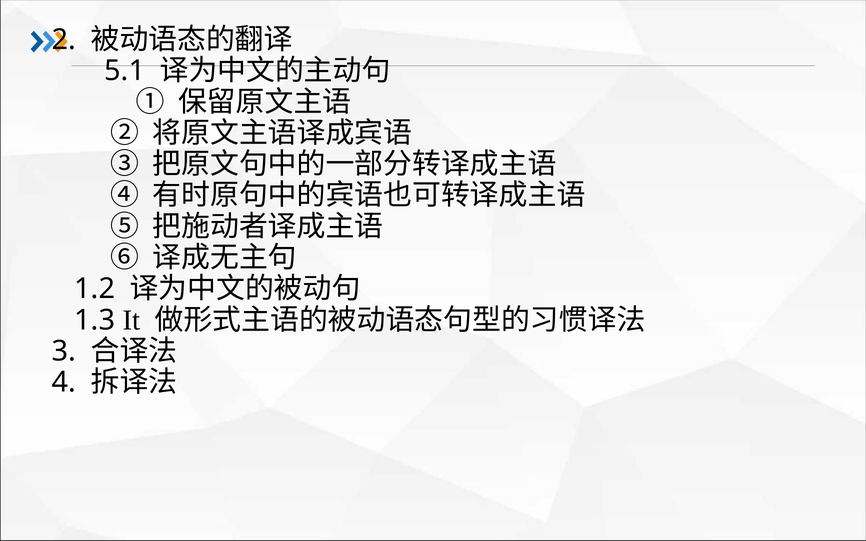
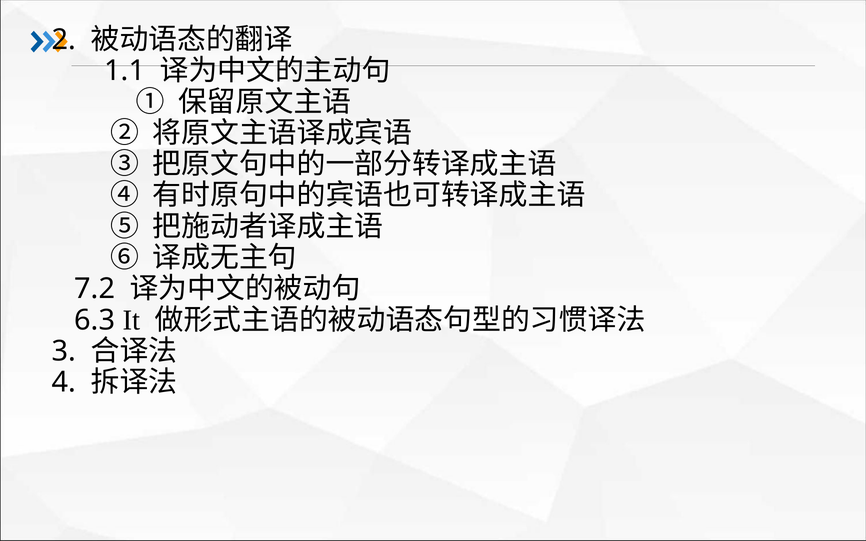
5.1: 5.1 -> 1.1 (125, 71)
1.2: 1.2 -> 7.2 (95, 289)
1.3: 1.3 -> 6.3 (95, 320)
